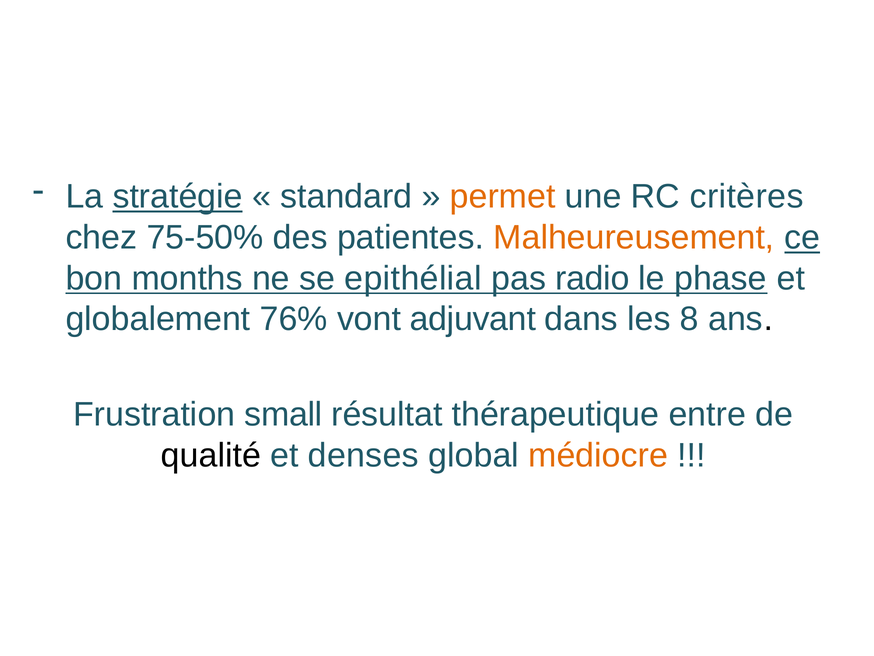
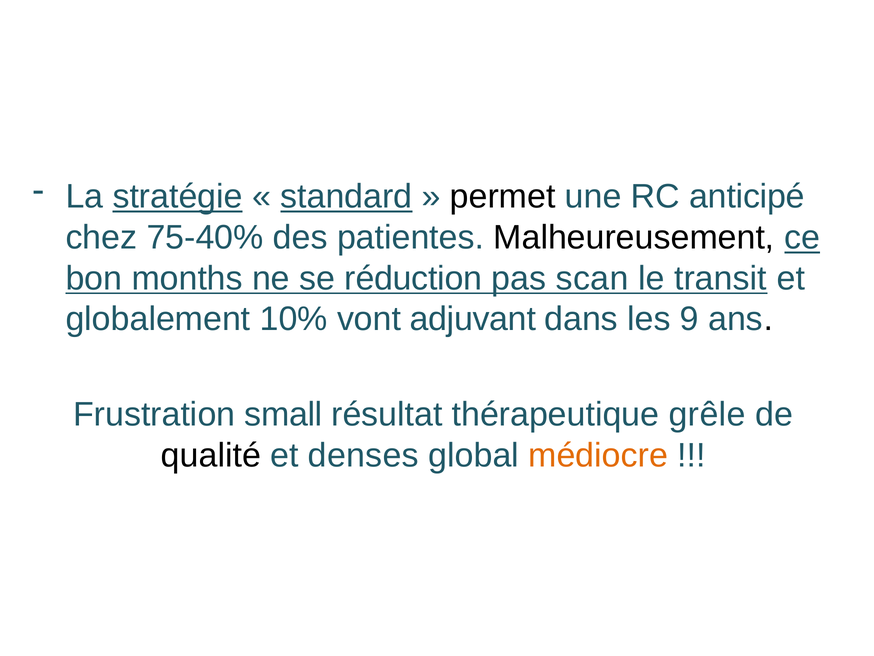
standard underline: none -> present (346, 197)
permet colour: orange -> black (503, 197)
critères: critères -> anticipé (747, 197)
75-50%: 75-50% -> 75-40% (205, 237)
Malheureusement colour: orange -> black (634, 237)
epithélial: epithélial -> réduction (413, 278)
radio: radio -> scan (592, 278)
phase: phase -> transit (720, 278)
76%: 76% -> 10% (294, 319)
8: 8 -> 9 (689, 319)
entre: entre -> grêle (707, 414)
